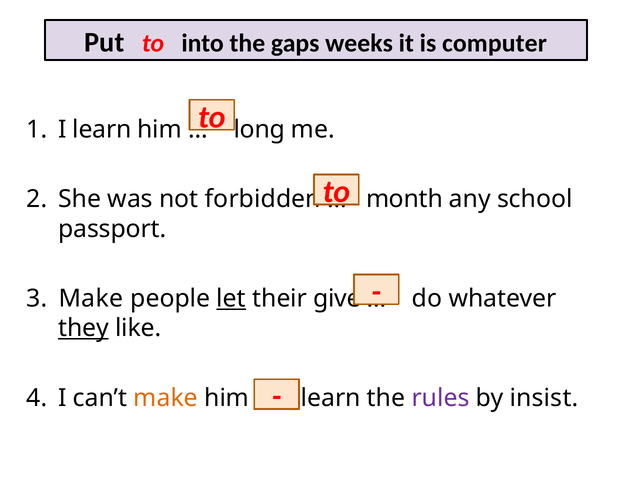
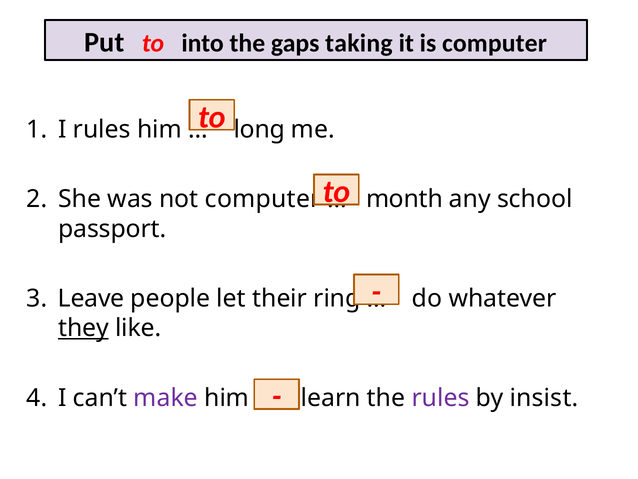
weeks: weeks -> taking (359, 43)
I learn: learn -> rules (102, 129)
not forbidden: forbidden -> computer (263, 199)
Make: Make -> Leave (91, 298)
let underline: present -> none (231, 298)
give: give -> ring (337, 298)
make colour: orange -> purple (166, 397)
